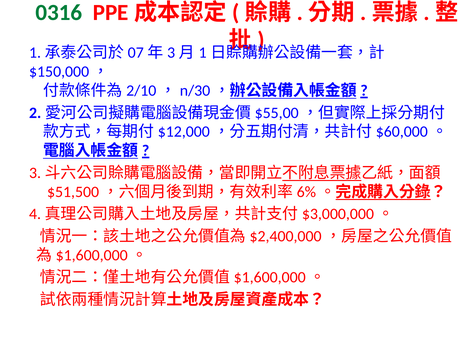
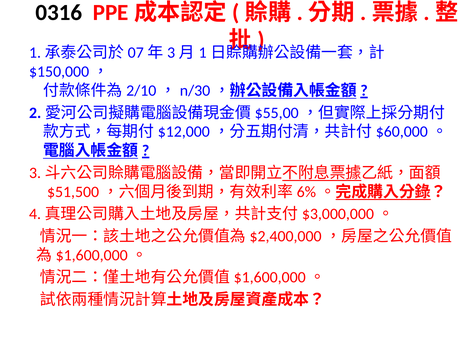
0316 colour: green -> black (59, 13)
